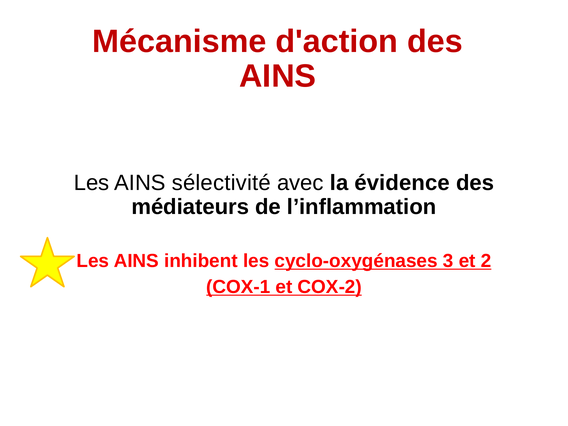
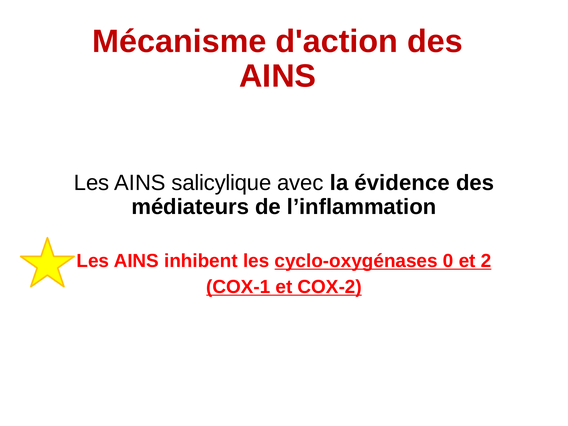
sélectivité: sélectivité -> salicylique (221, 183)
3: 3 -> 0 (448, 261)
